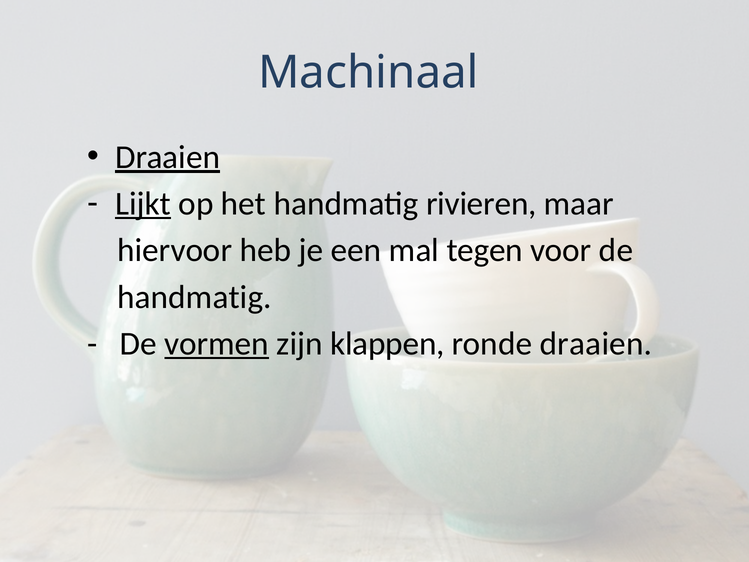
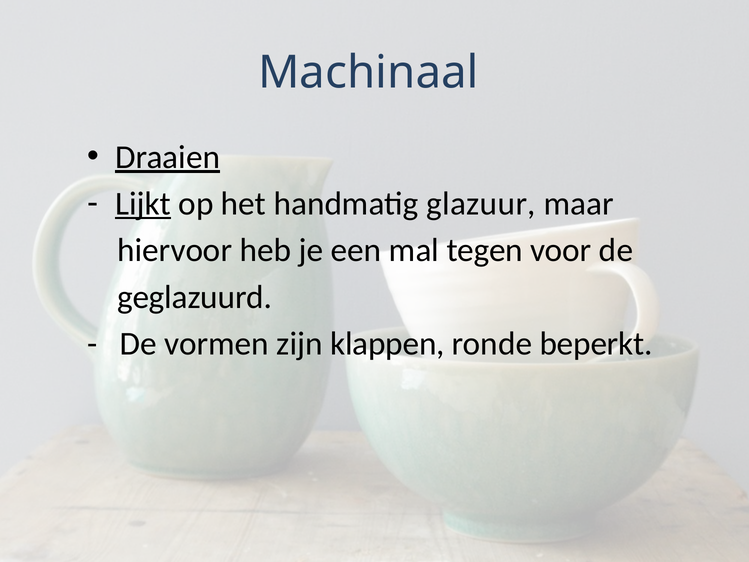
rivieren: rivieren -> glazuur (481, 204)
handmatig: handmatig -> geglazuurd (195, 297)
vormen underline: present -> none (217, 344)
ronde draaien: draaien -> beperkt (596, 344)
